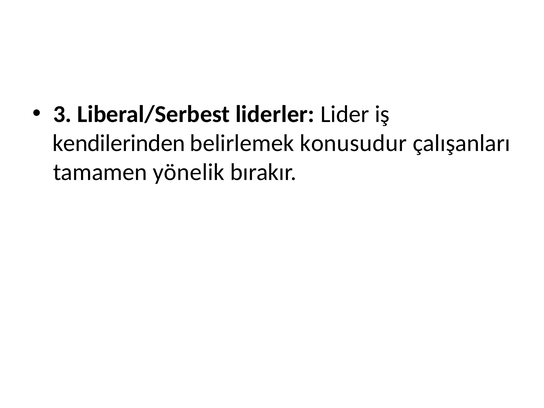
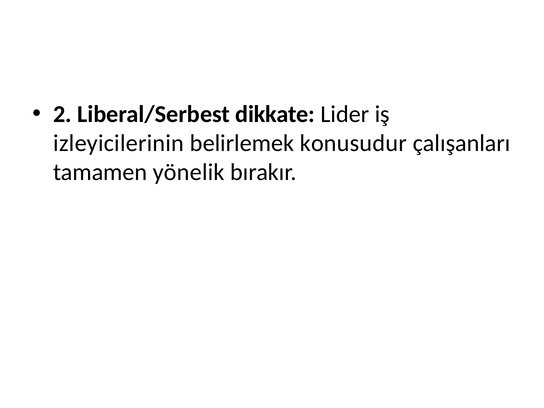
3: 3 -> 2 (62, 114)
liderler: liderler -> dikkate (275, 114)
kendilerinden: kendilerinden -> izleyicilerinin (119, 143)
